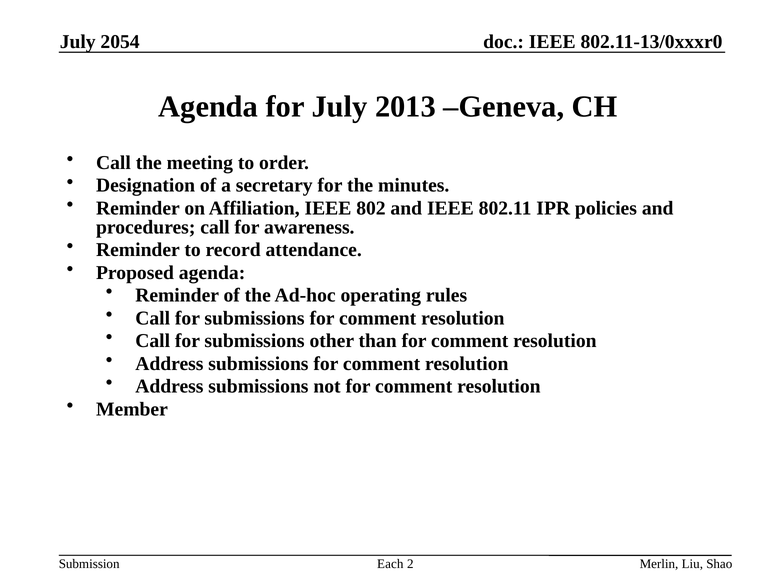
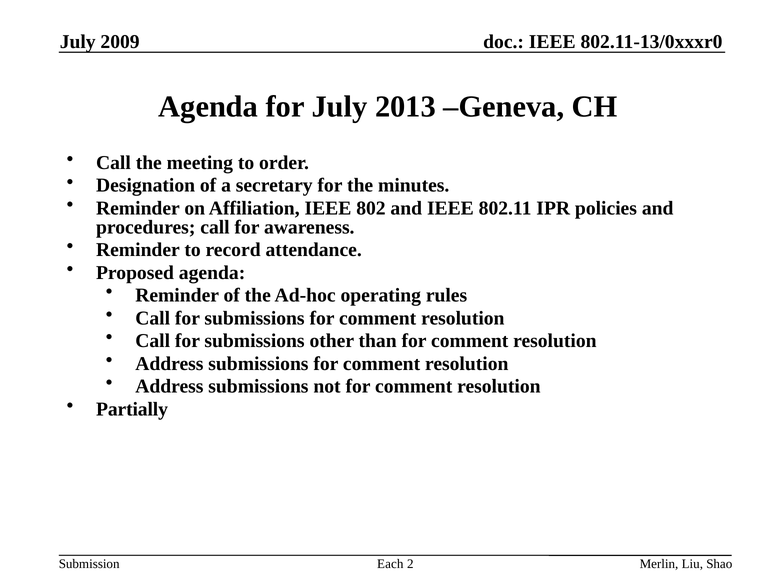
2054: 2054 -> 2009 (120, 42)
Member: Member -> Partially (132, 409)
